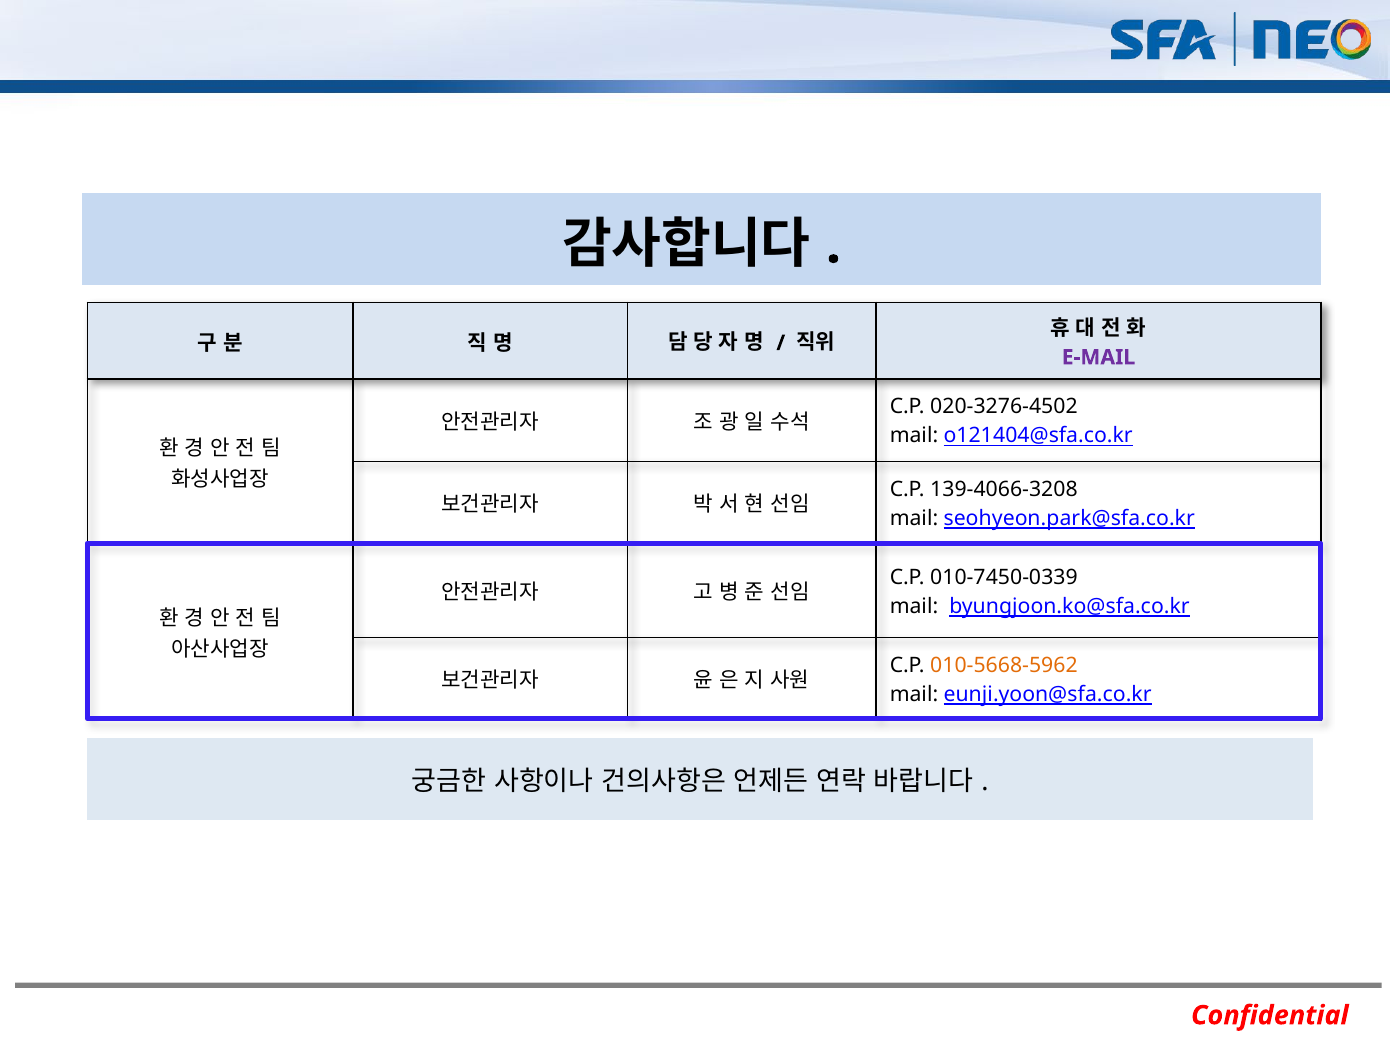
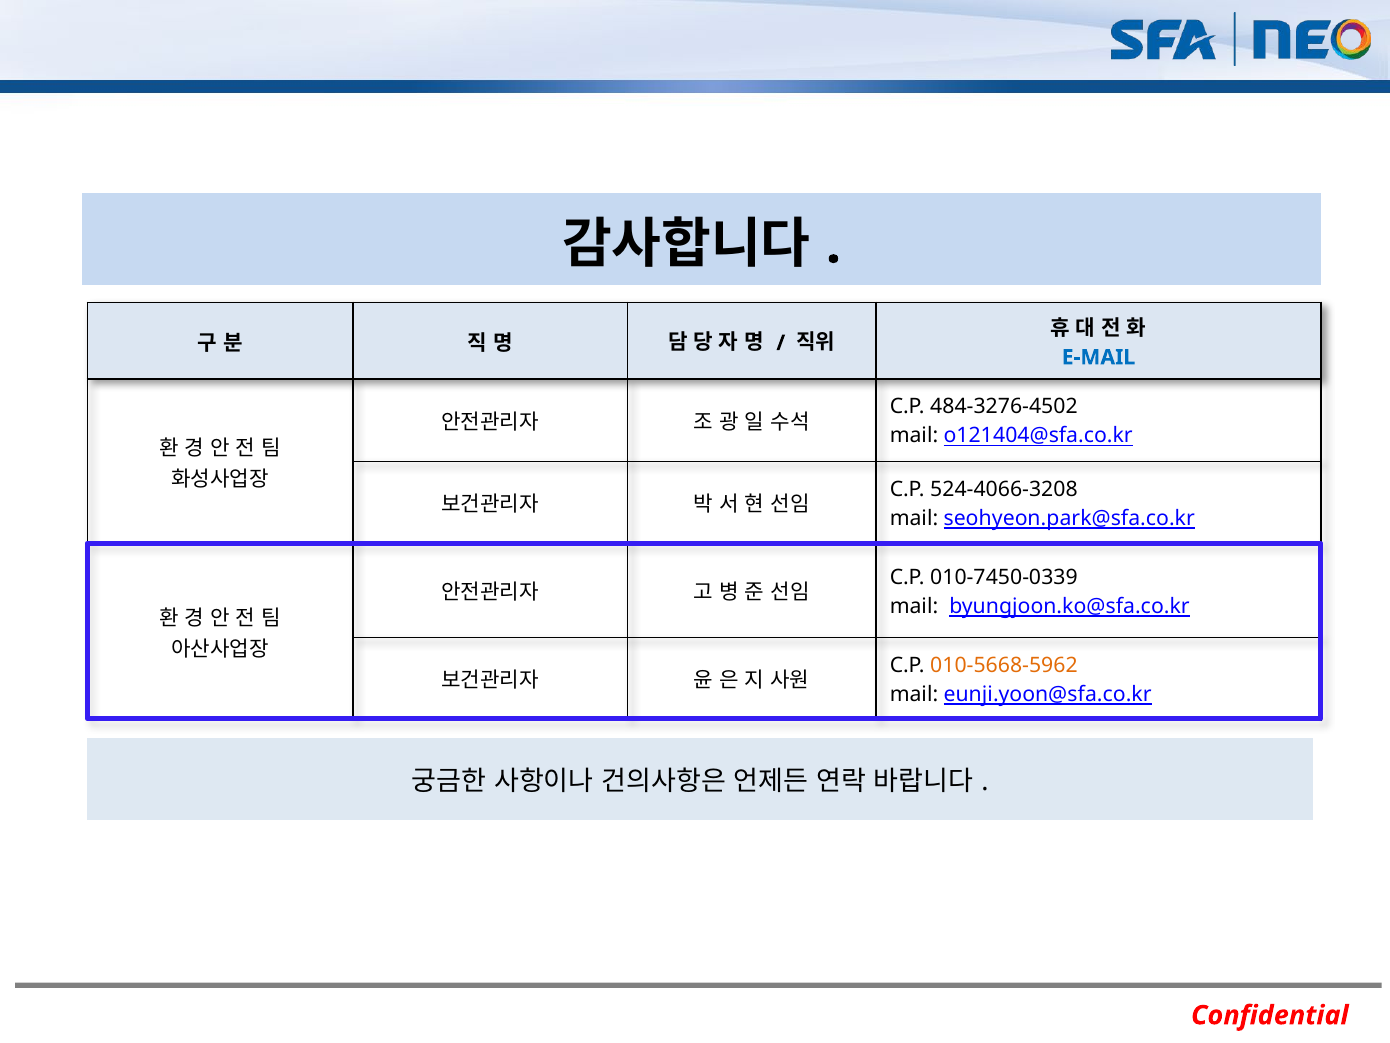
E-MAIL colour: purple -> blue (1098, 357)
020-3276-4502: 020-3276-4502 -> 484-3276-4502 (1004, 407)
139-4066-3208: 139-4066-3208 -> 524-4066-3208 (1004, 489)
